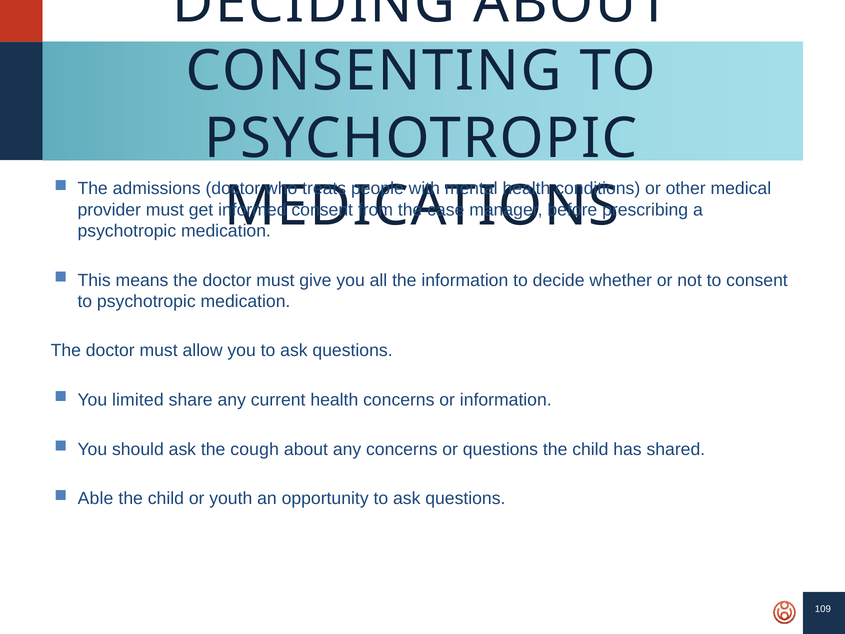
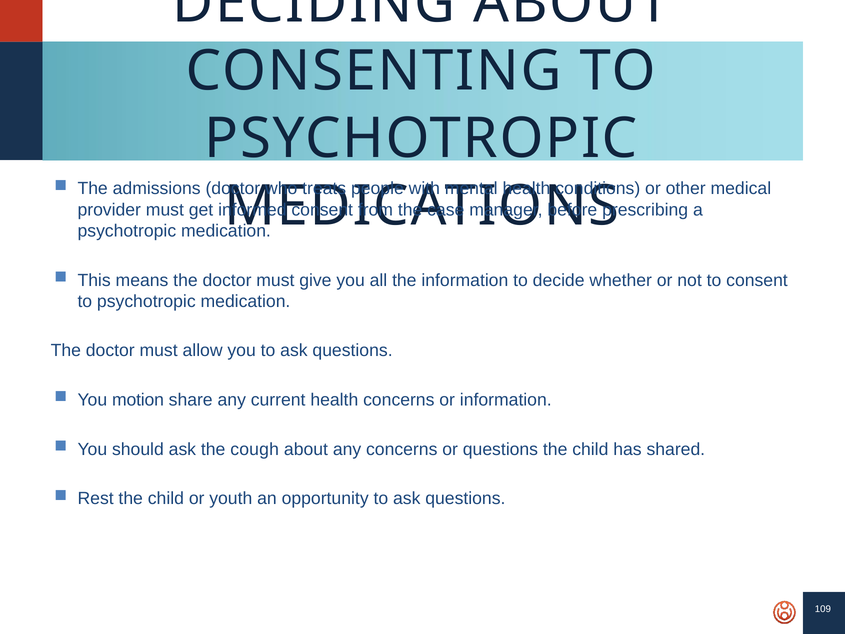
limited: limited -> motion (138, 400)
Able: Able -> Rest (96, 498)
